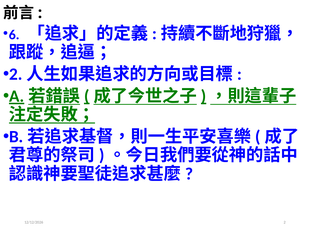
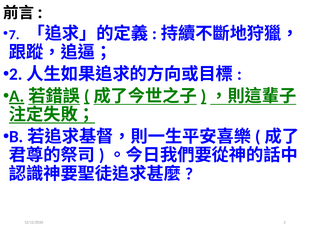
6: 6 -> 7 (14, 35)
